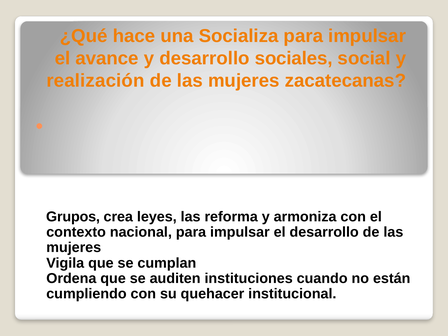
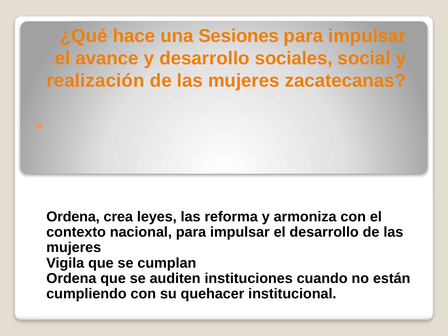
Socializa: Socializa -> Sesiones (239, 36)
Grupos: Grupos -> Ordena (73, 217)
